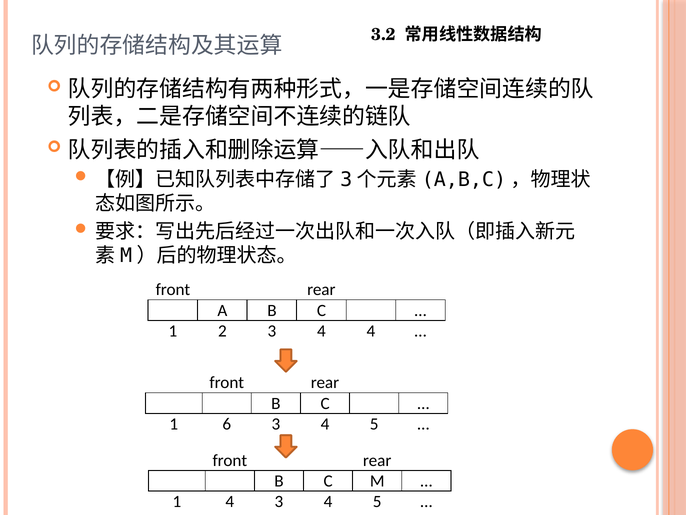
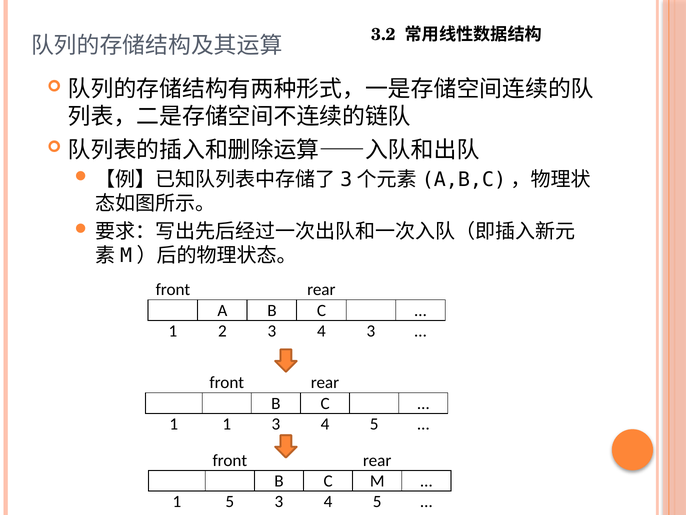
4 4: 4 -> 3 (371, 331)
1 6: 6 -> 1 (227, 424)
1 4: 4 -> 5 (230, 501)
